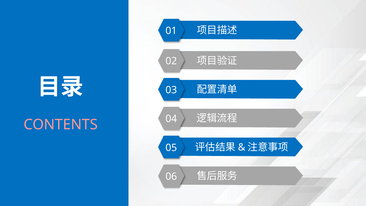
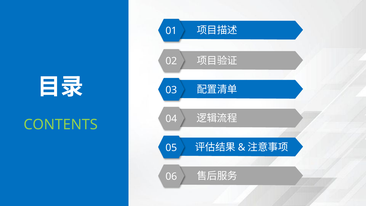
CONTENTS colour: pink -> light green (61, 125)
